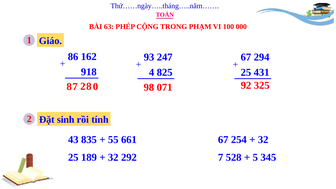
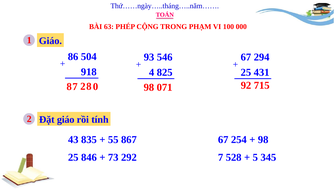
162: 162 -> 504 (89, 57)
247: 247 -> 546 (165, 57)
325: 325 -> 715 (262, 85)
Đặt sinh: sinh -> giáo (66, 119)
661: 661 -> 867 (129, 139)
32: 32 -> 98 (263, 139)
189: 189 -> 846 (89, 157)
32: 32 -> 73 (113, 157)
